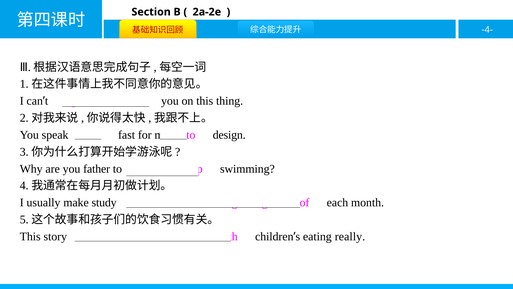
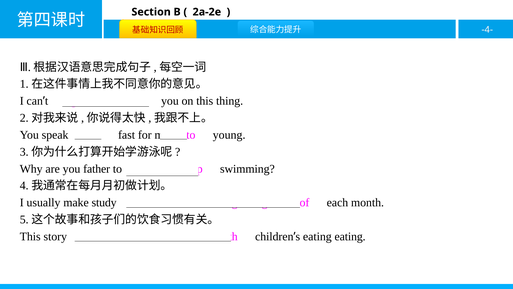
design: design -> young (229, 135)
eating really: really -> eating (350, 236)
